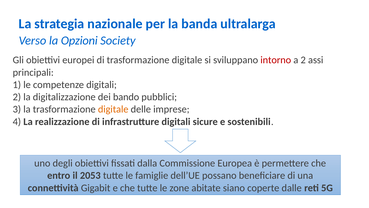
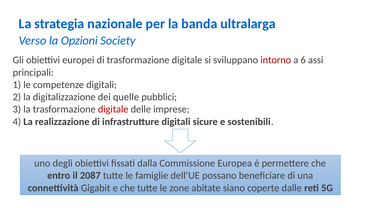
a 2: 2 -> 6 (303, 60)
bando: bando -> quelle (126, 97)
digitale colour: orange -> red (113, 109)
2053: 2053 -> 2087 (90, 175)
